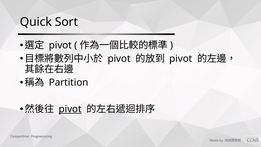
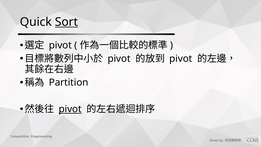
Sort underline: none -> present (66, 22)
